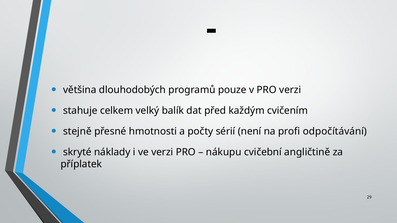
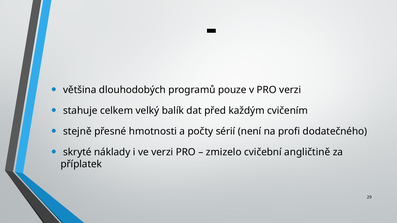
odpočítávání: odpočítávání -> dodatečného (335, 132)
nákupu: nákupu -> zmizelo (224, 152)
